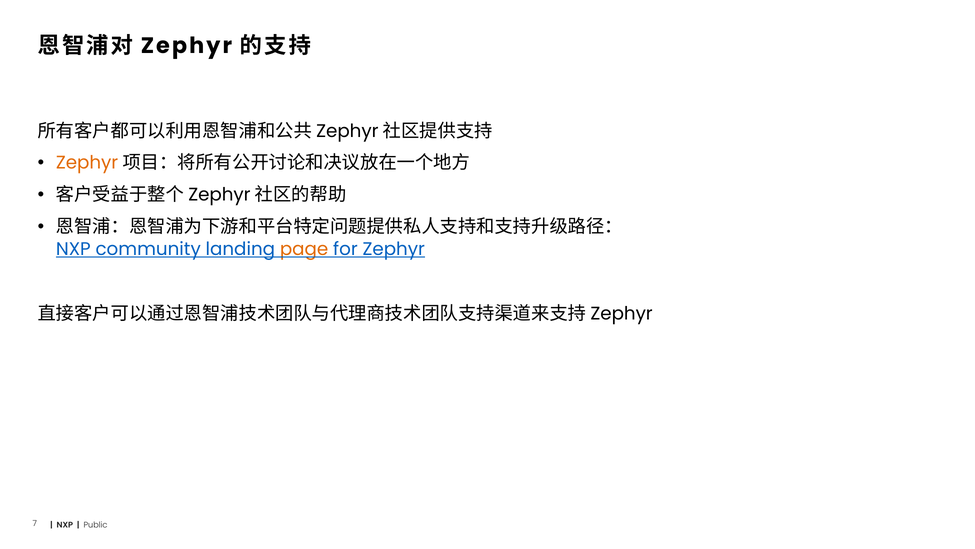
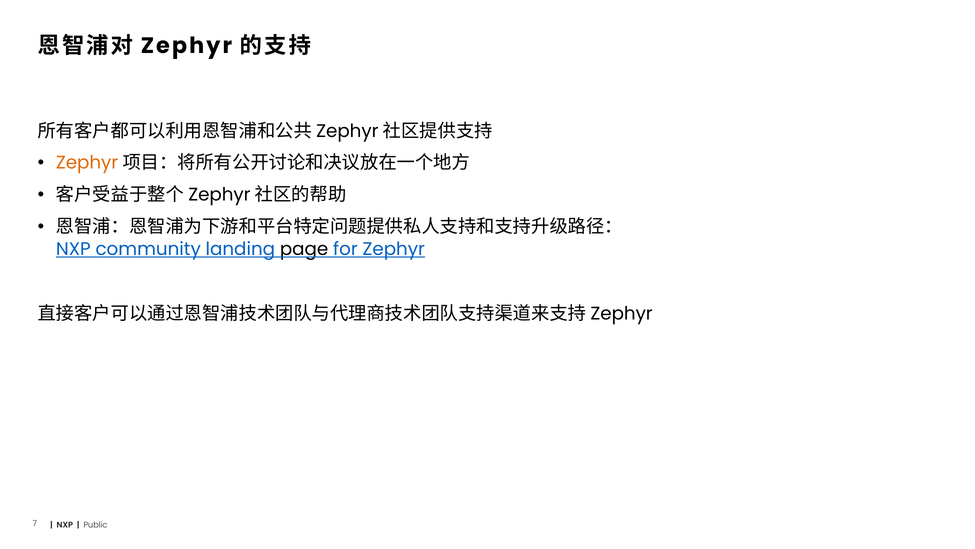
page colour: orange -> black (304, 249)
